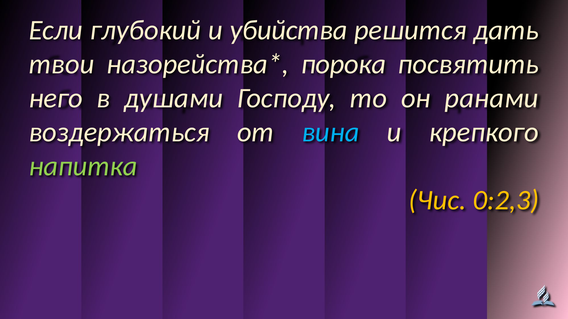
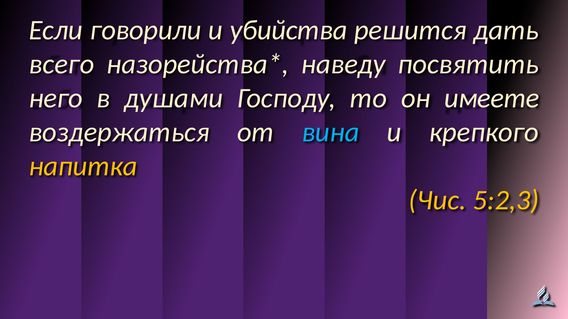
глубокий: глубокий -> говорили (146, 30)
твои: твои -> всего (62, 64)
порока: порока -> наведу (343, 64)
ранами: ранами -> имеете (492, 98)
напитка colour: light green -> yellow (83, 166)
0:2,3: 0:2,3 -> 5:2,3 (506, 201)
